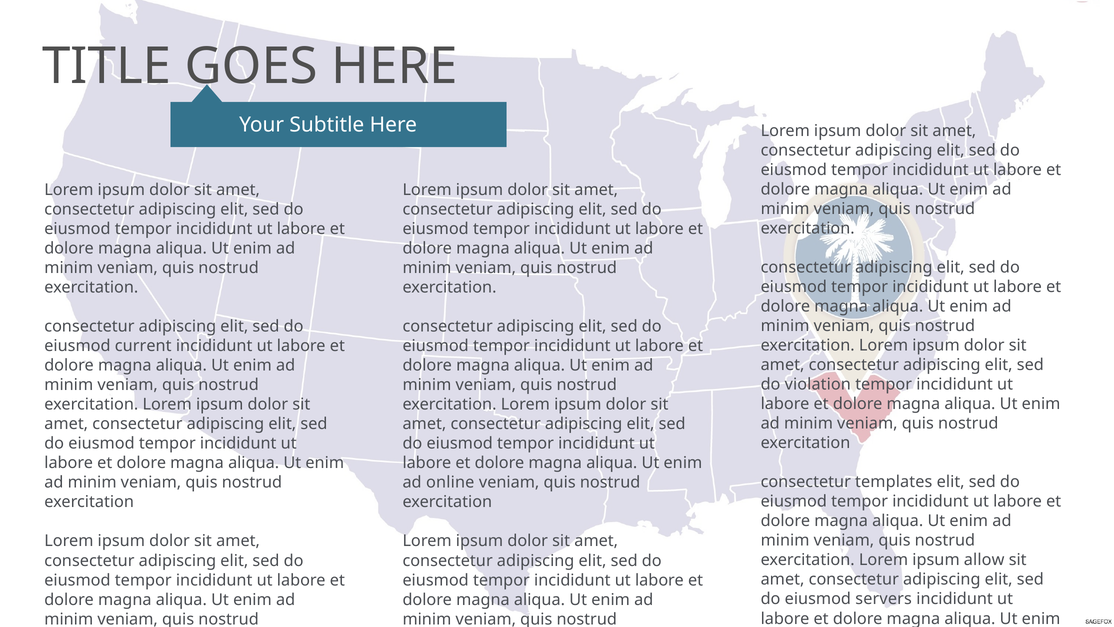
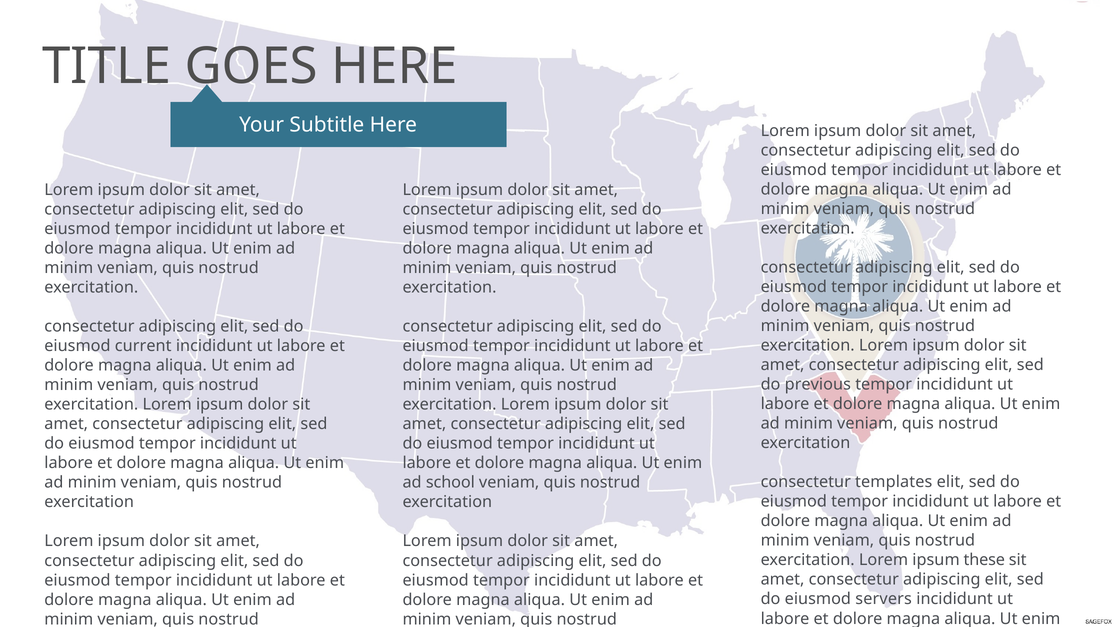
violation: violation -> previous (818, 384)
online: online -> school (450, 482)
allow: allow -> these (984, 560)
